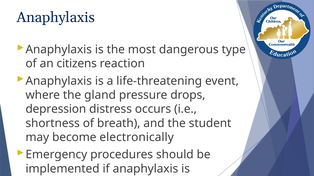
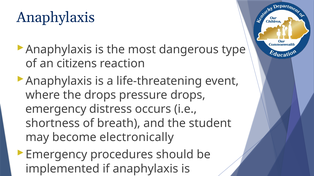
the gland: gland -> drops (100, 95)
depression: depression -> emergency (56, 109)
